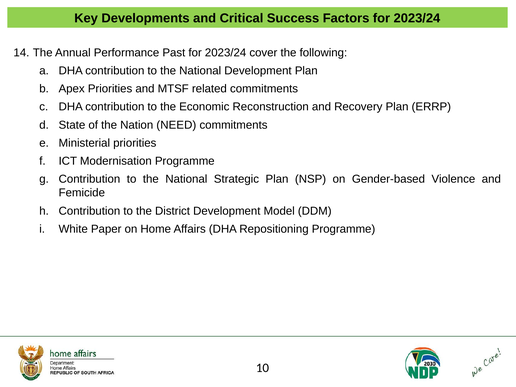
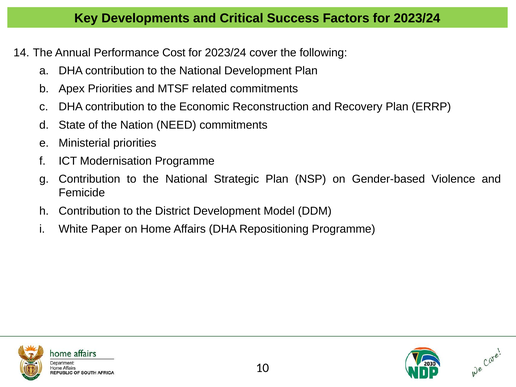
Past: Past -> Cost (174, 53)
